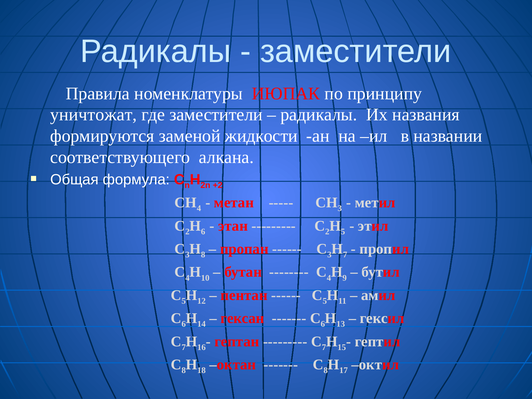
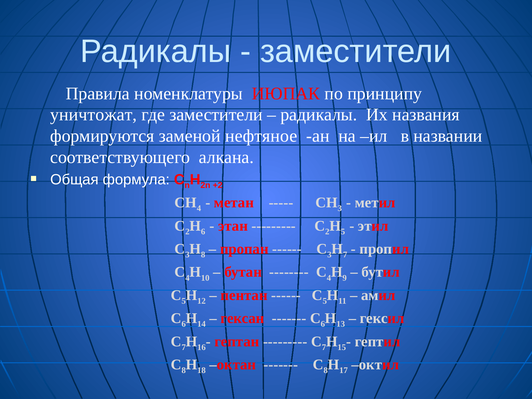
жидкости: жидкости -> нефтяное (261, 136)
